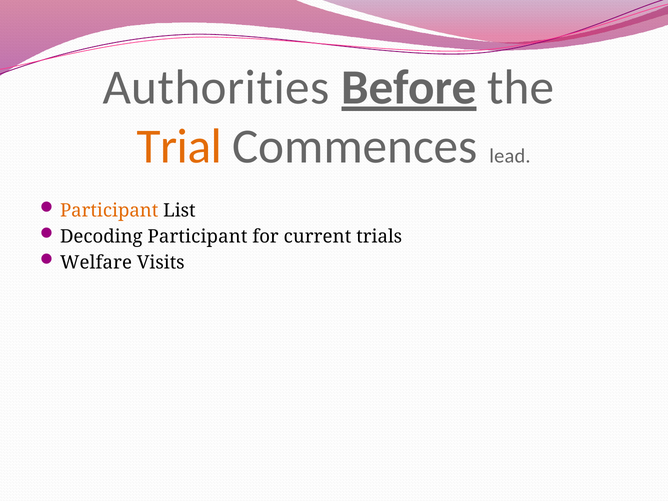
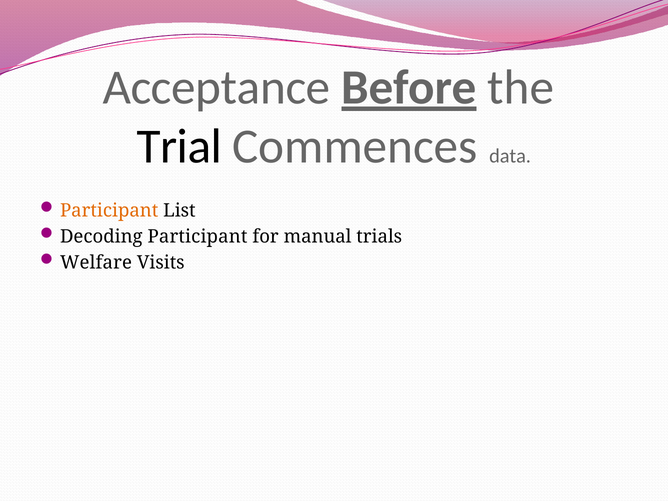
Authorities: Authorities -> Acceptance (216, 88)
Trial colour: orange -> black (179, 147)
lead: lead -> data (510, 156)
current: current -> manual (318, 237)
